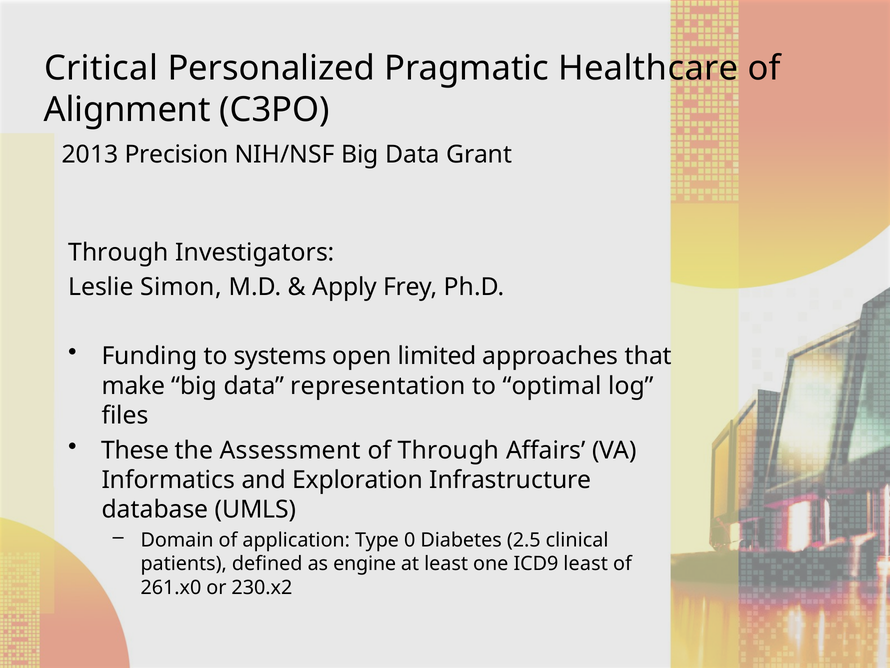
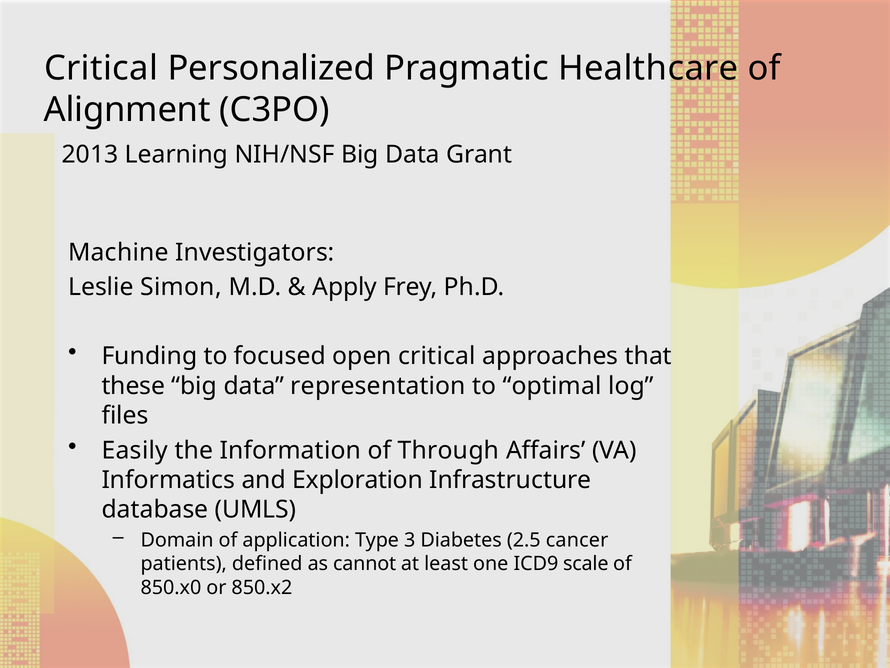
Precision: Precision -> Learning (176, 155)
Through: Through -> Machine (118, 252)
systems: systems -> focused (280, 356)
open limited: limited -> critical (437, 356)
make: make -> these (133, 386)
These: These -> Easily (135, 450)
Assessment: Assessment -> Information (290, 450)
0: 0 -> 3 (410, 540)
clinical: clinical -> cancer (577, 540)
engine: engine -> cannot (365, 563)
ICD9 least: least -> scale (586, 563)
261.x0: 261.x0 -> 850.x0 (171, 587)
230.x2: 230.x2 -> 850.x2 (262, 587)
